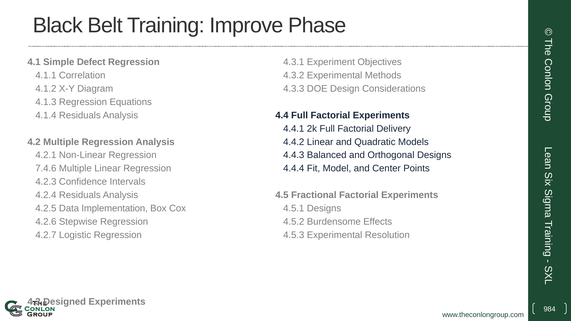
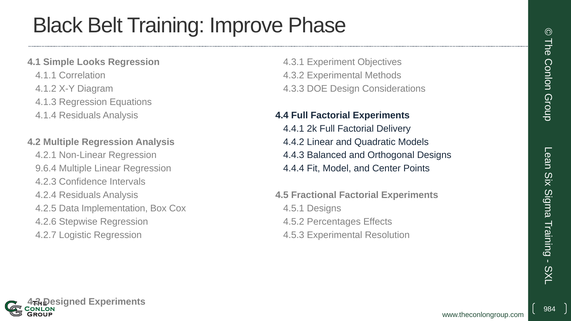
Defect: Defect -> Looks (91, 62)
7.4.6: 7.4.6 -> 9.6.4 (46, 169)
Burdensome: Burdensome -> Percentages (334, 222)
